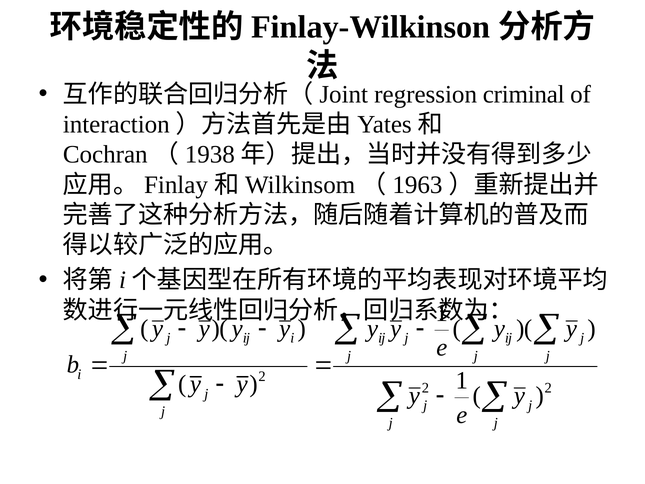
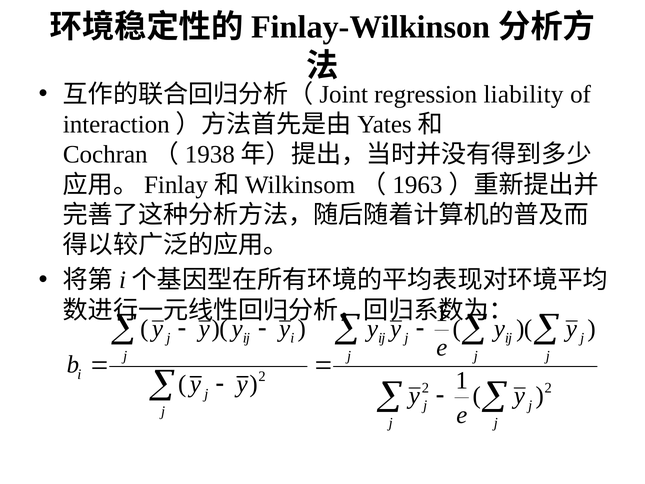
criminal: criminal -> liability (523, 94)
